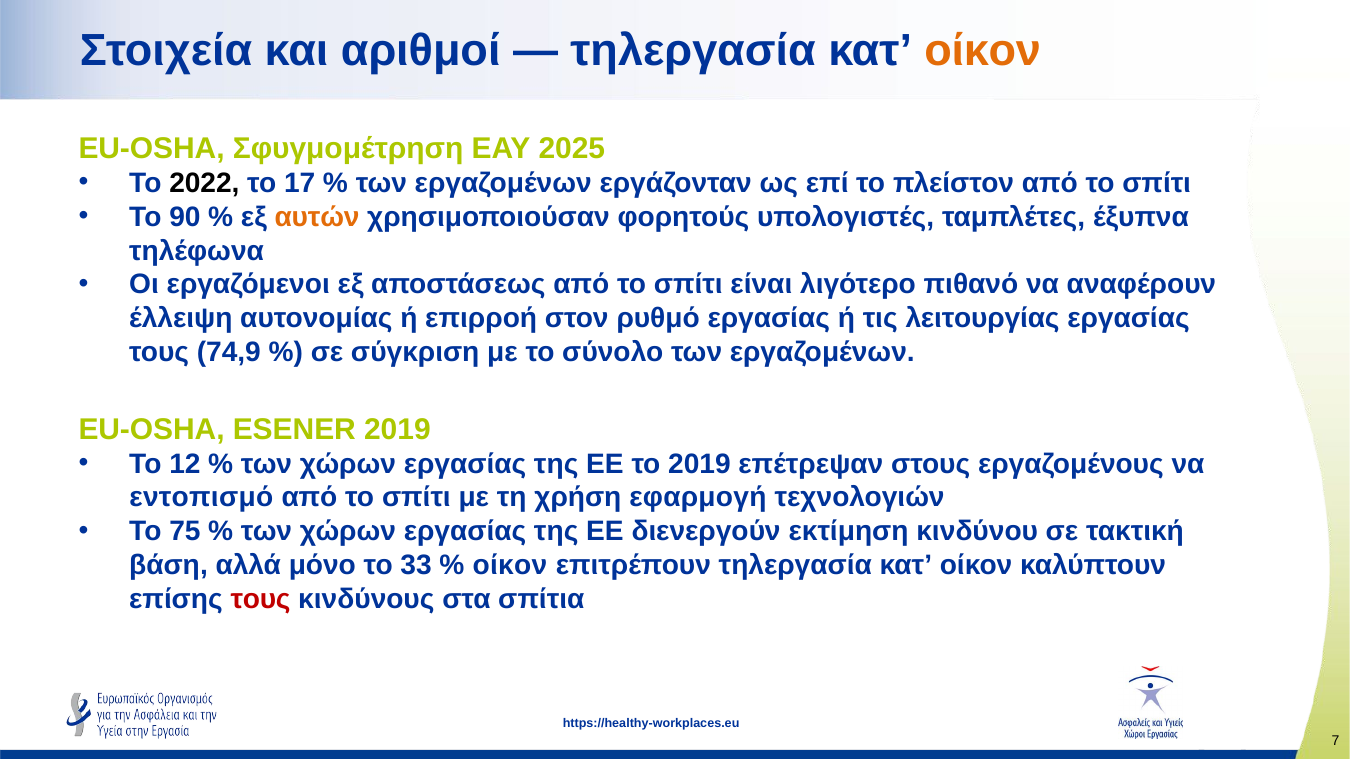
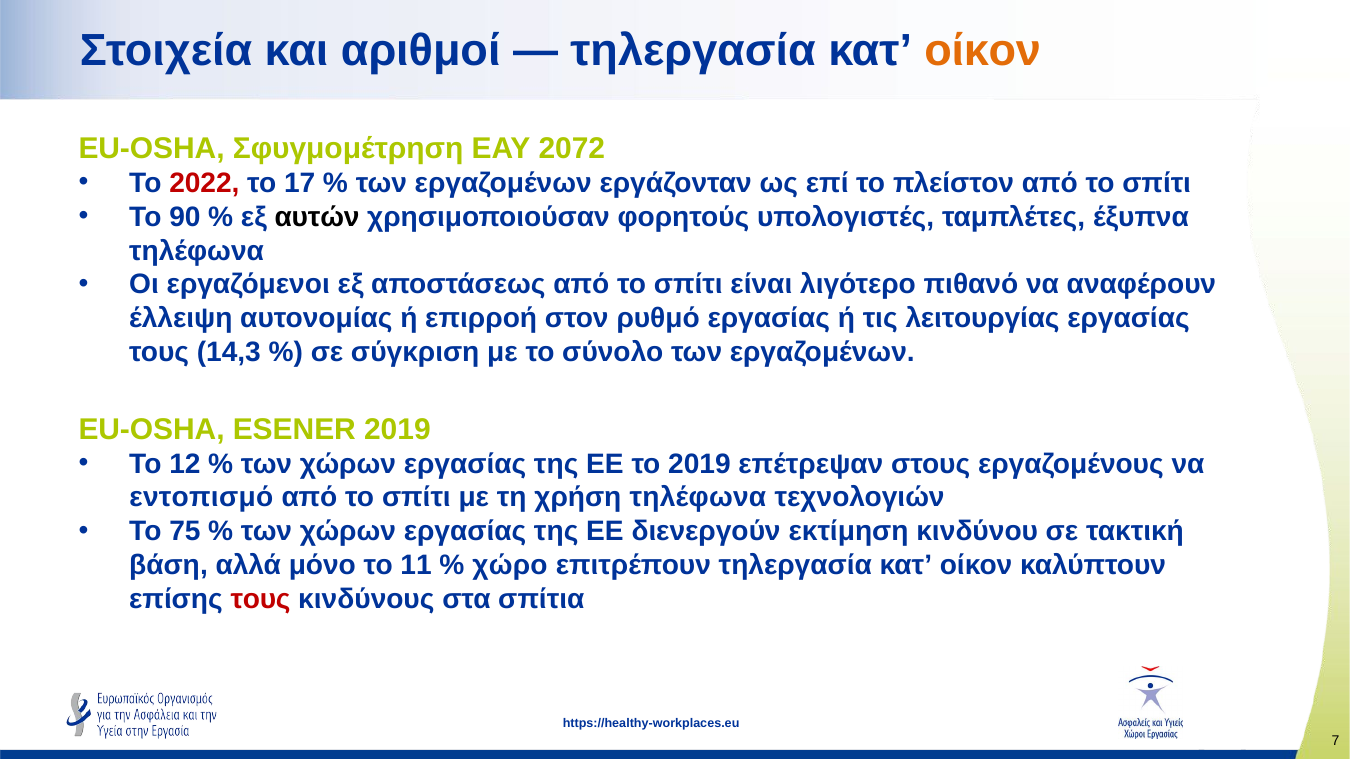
2025: 2025 -> 2072 (572, 149)
2022 colour: black -> red (204, 183)
αυτών colour: orange -> black (317, 217)
74,9: 74,9 -> 14,3 (229, 352)
χρήση εφαρμογή: εφαρμογή -> τηλέφωνα (698, 498)
33: 33 -> 11 (416, 565)
οίκον: οίκον -> χώρο (510, 565)
